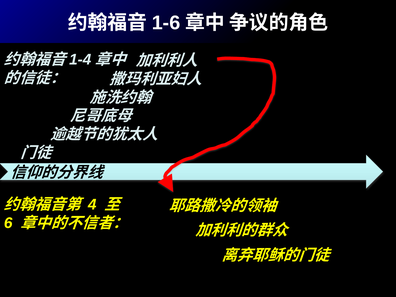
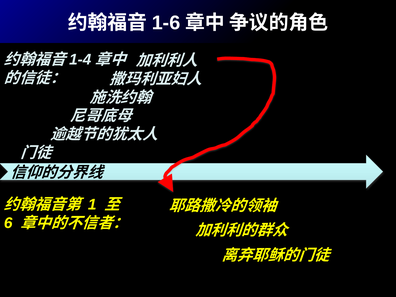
4: 4 -> 1 (92, 205)
